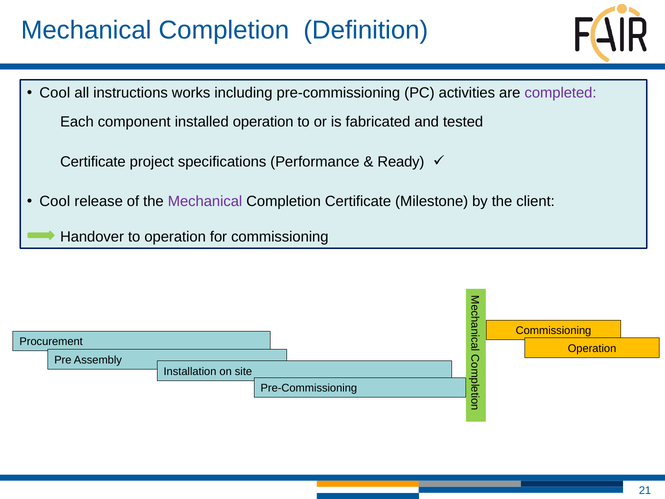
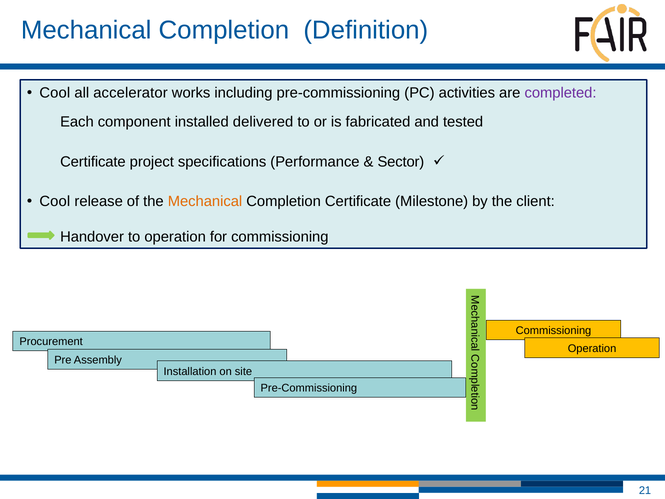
instructions: instructions -> accelerator (130, 93)
installed operation: operation -> delivered (263, 122)
Ready: Ready -> Sector (401, 162)
Mechanical colour: purple -> orange (205, 202)
